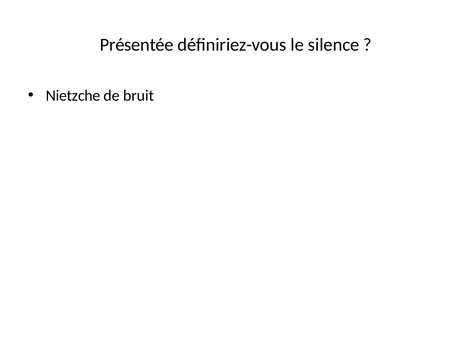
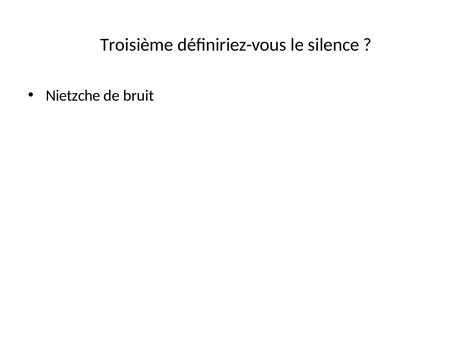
Présentée: Présentée -> Troisième (137, 45)
